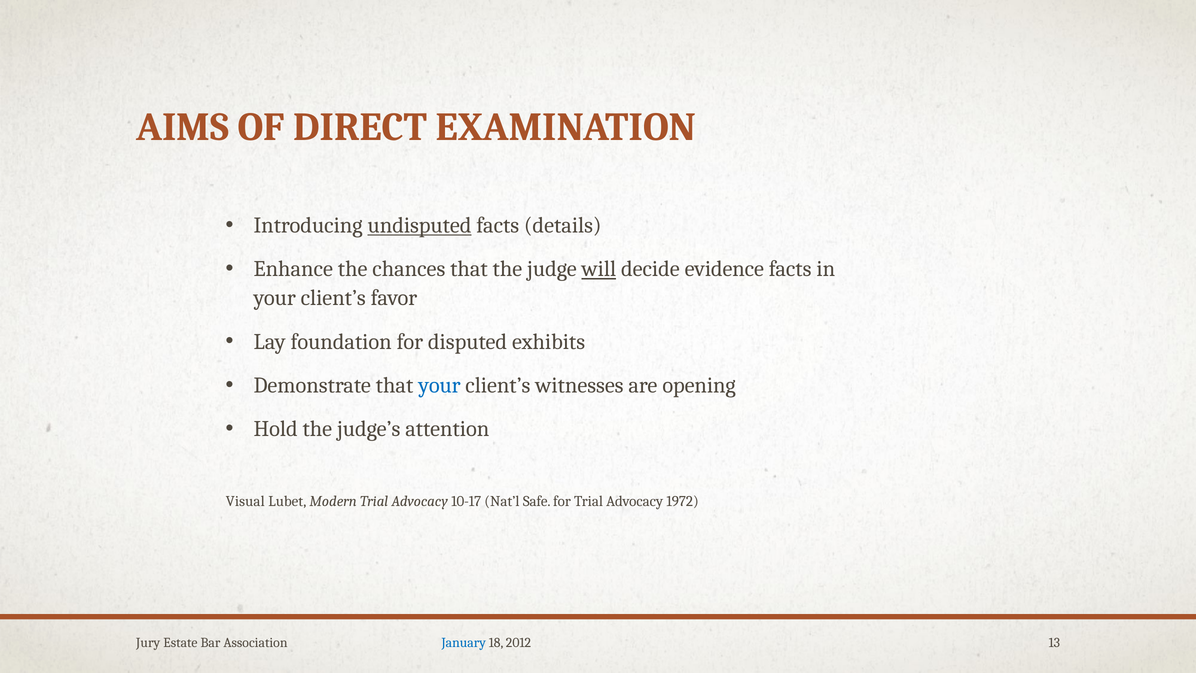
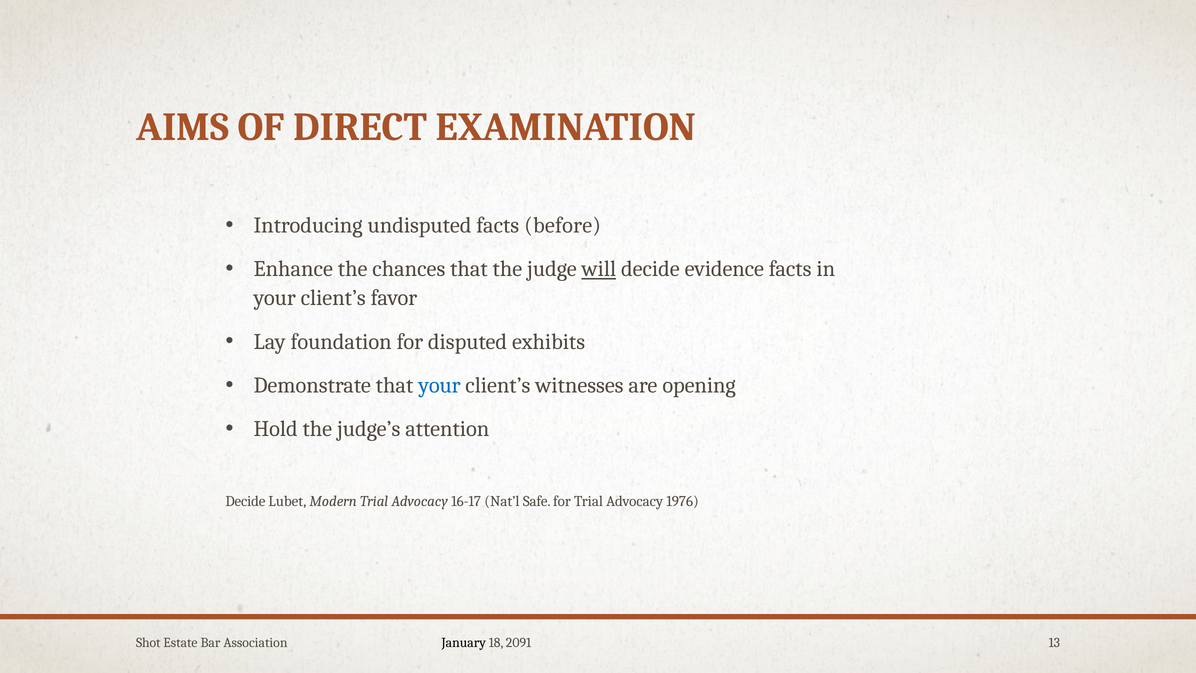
undisputed underline: present -> none (419, 225)
details: details -> before (563, 225)
Visual: Visual -> Decide (245, 501)
10-17: 10-17 -> 16-17 (466, 501)
1972: 1972 -> 1976 (683, 501)
Jury: Jury -> Shot (148, 642)
January colour: blue -> black (464, 642)
2012: 2012 -> 2091 (518, 642)
